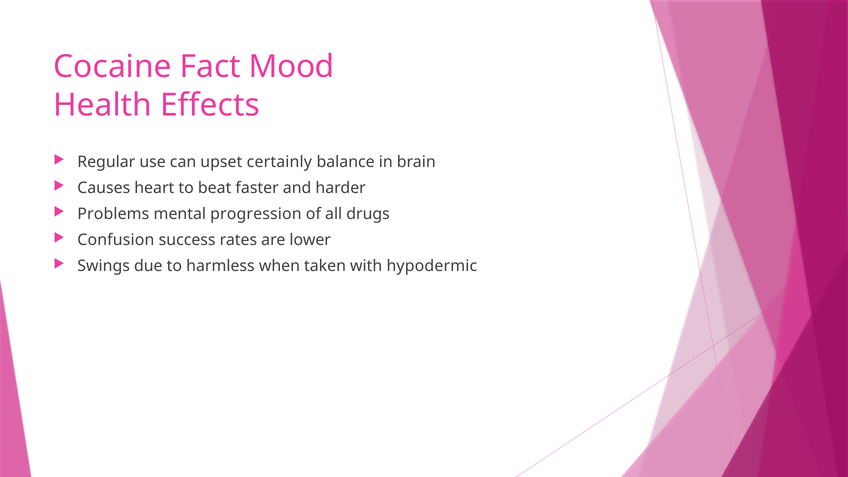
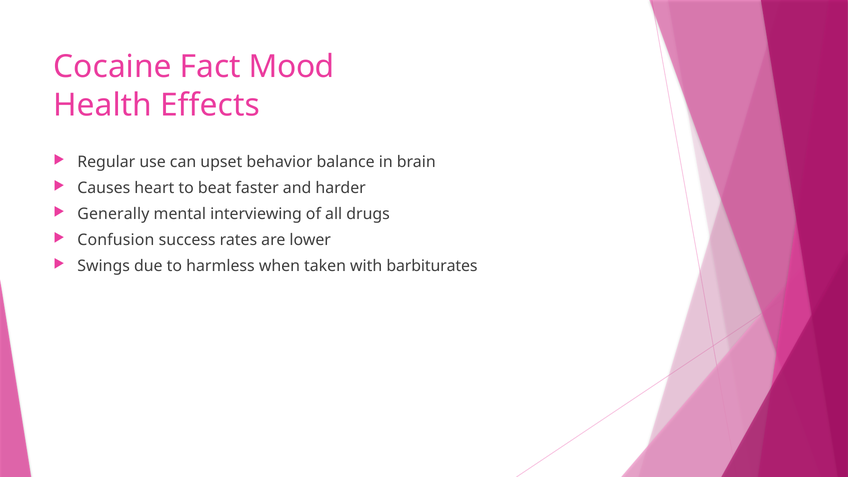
certainly: certainly -> behavior (279, 162)
Problems: Problems -> Generally (113, 214)
progression: progression -> interviewing (256, 214)
hypodermic: hypodermic -> barbiturates (432, 266)
